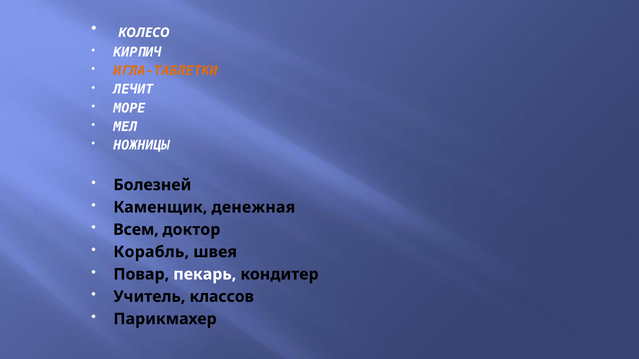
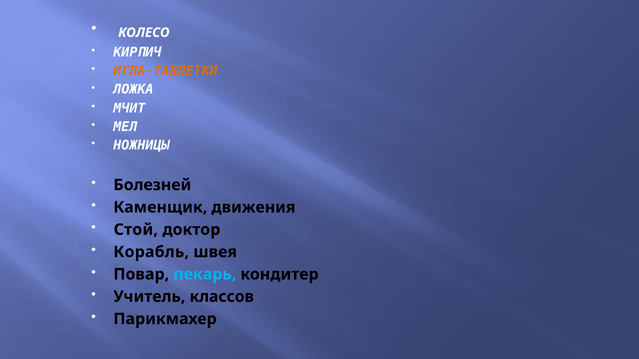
ЛЕЧИТ: ЛЕЧИТ -> ЛОЖКА (133, 90)
МОРЕ: МОРЕ -> МЧИТ (129, 108)
денежная: денежная -> движения (253, 207)
Всем: Всем -> Стой (136, 230)
пекарь colour: white -> light blue (205, 275)
